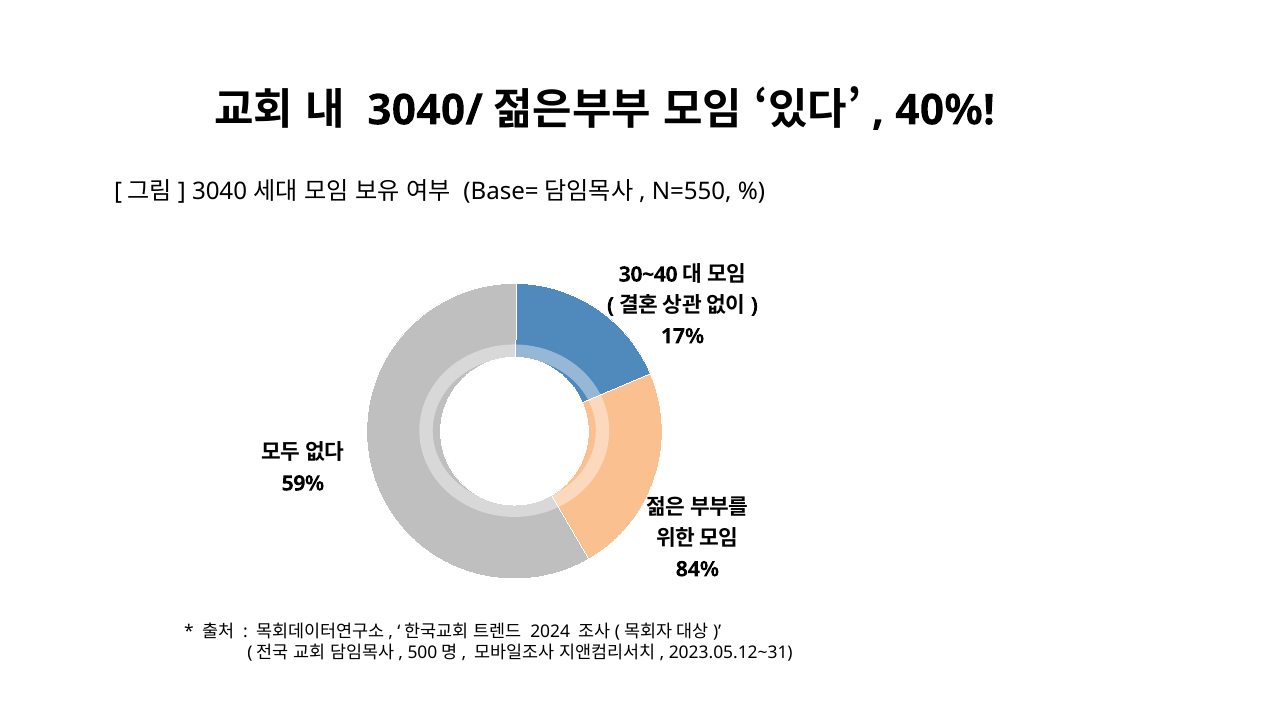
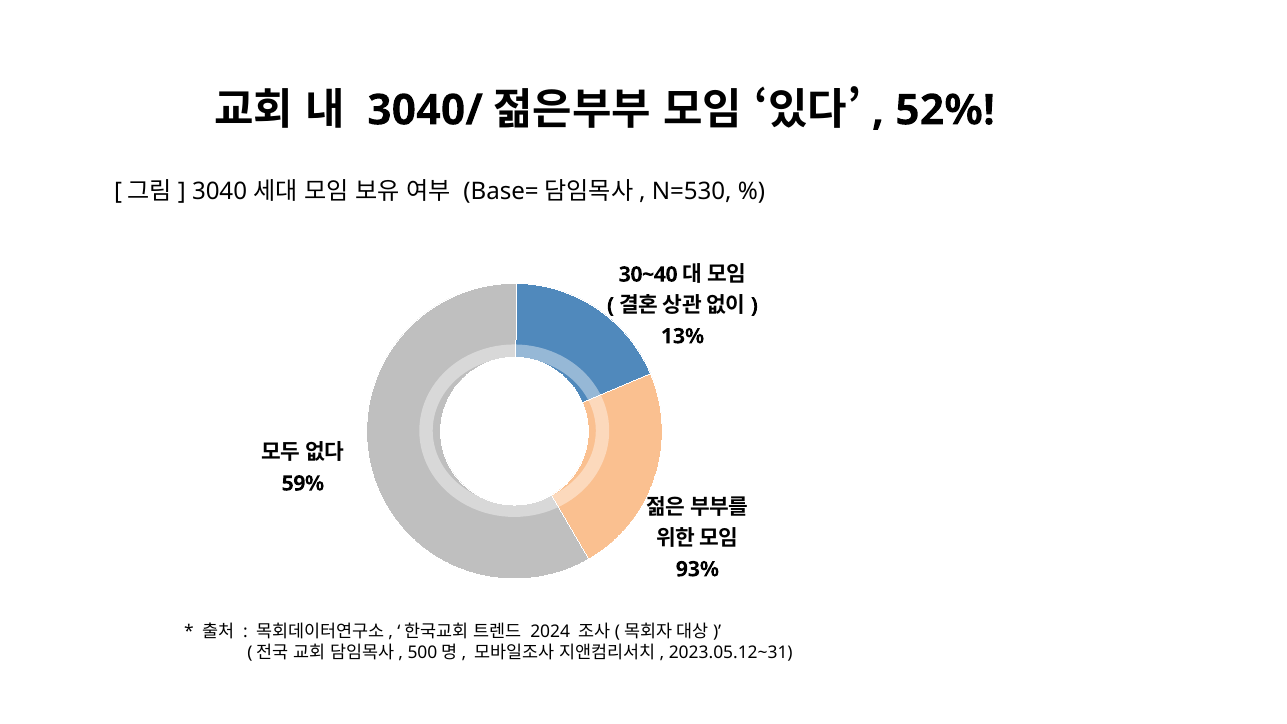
40%: 40% -> 52% (945, 110)
N=550: N=550 -> N=530 (692, 191)
17%: 17% -> 13% (683, 336)
84%: 84% -> 93% (697, 569)
